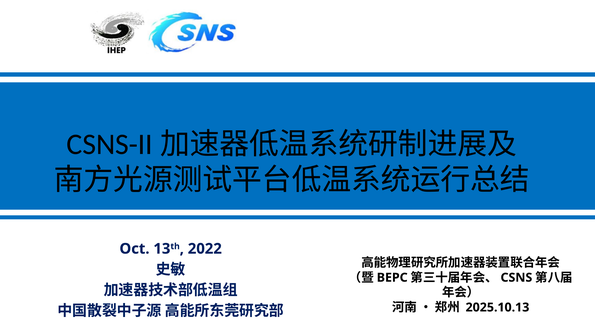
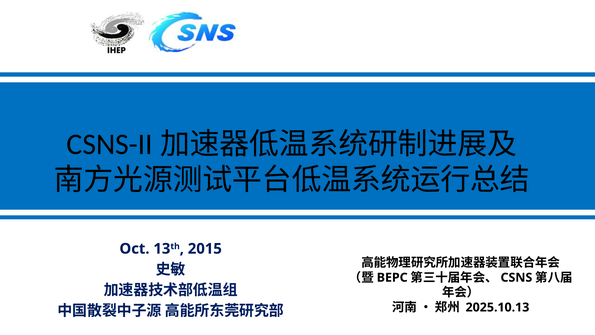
2022: 2022 -> 2015 (205, 249)
